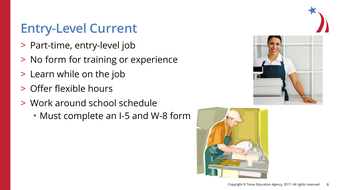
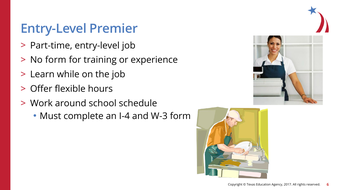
Current: Current -> Premier (114, 29)
I-5: I-5 -> I-4 (124, 117)
W-8: W-8 -> W-3 (159, 117)
